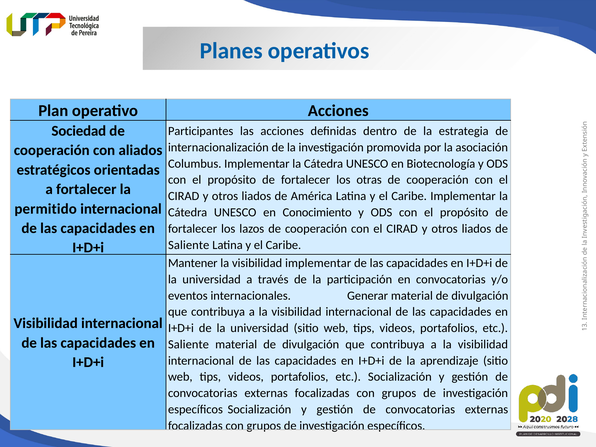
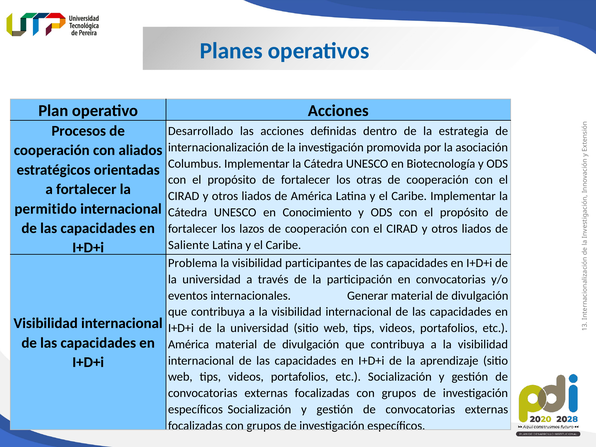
Sociedad: Sociedad -> Procesos (79, 131)
Participantes: Participantes -> Desarrollado (201, 131)
Mantener: Mantener -> Problema (193, 263)
visibilidad implementar: implementar -> participantes (318, 263)
Saliente: Saliente -> América (189, 344)
